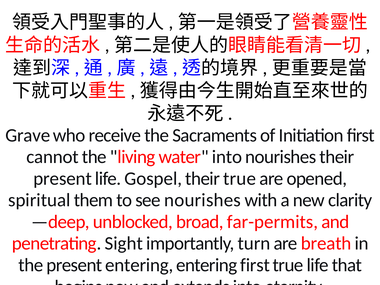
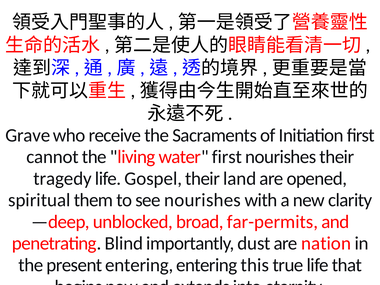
water into: into -> first (227, 157)
present: present -> tragedy (63, 179)
their true: true -> land (240, 179)
Sight: Sight -> Blind (124, 243)
turn: turn -> dust (254, 243)
breath: breath -> nation (326, 243)
entering first: first -> this (255, 265)
